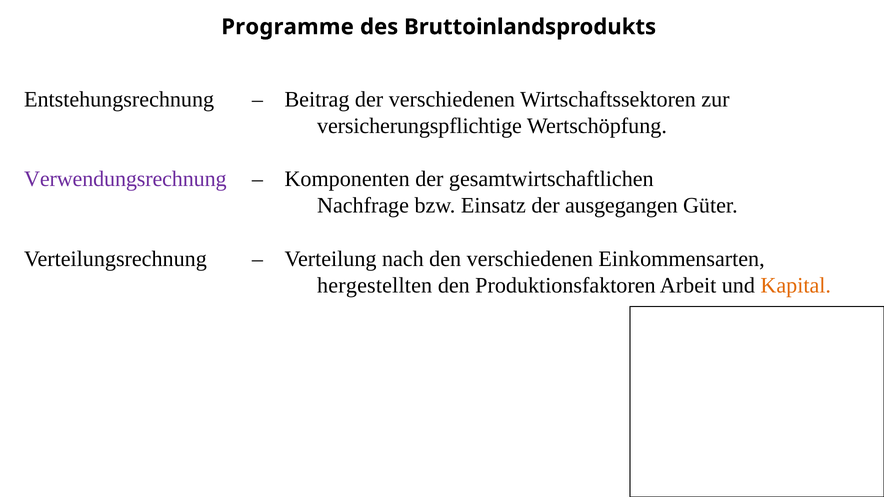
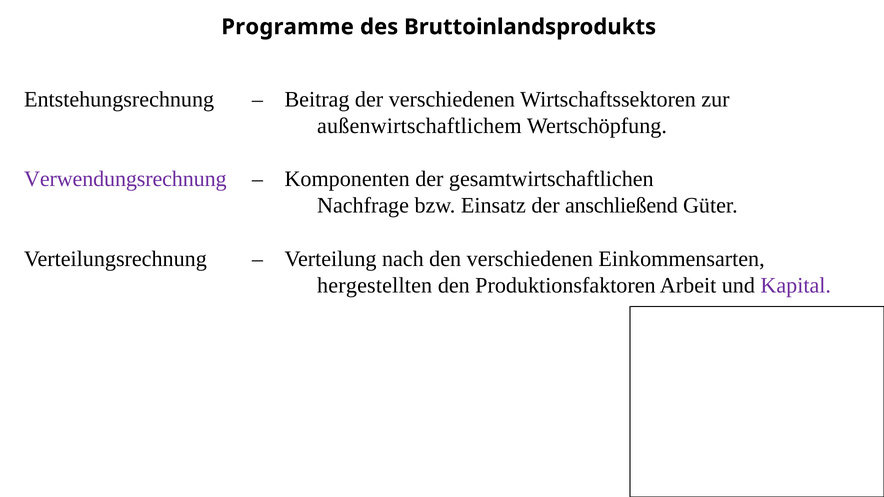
versicherungspflichtige: versicherungspflichtige -> außenwirtschaftlichem (419, 126)
ausgegangen: ausgegangen -> anschließend (621, 206)
Kapital colour: orange -> purple (796, 285)
